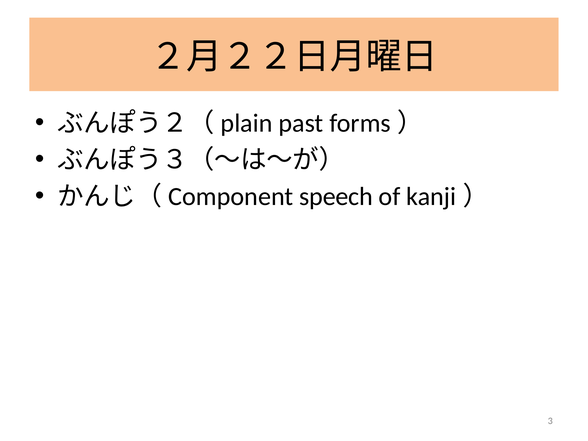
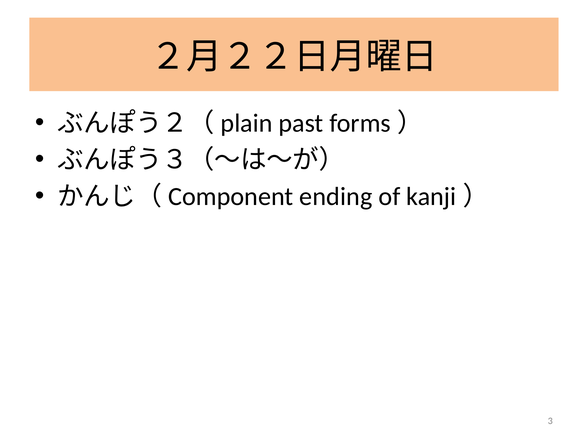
speech: speech -> ending (336, 197)
